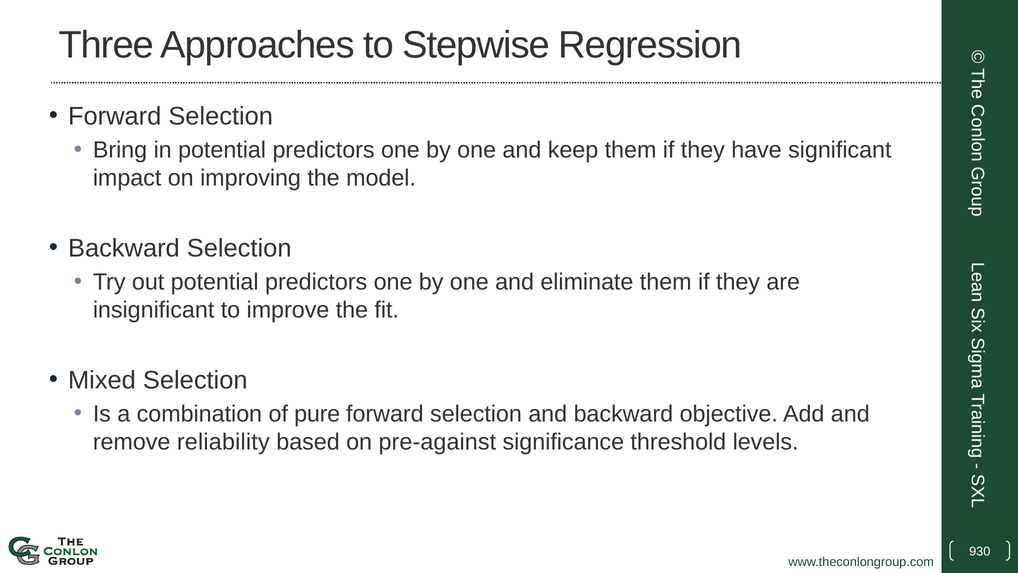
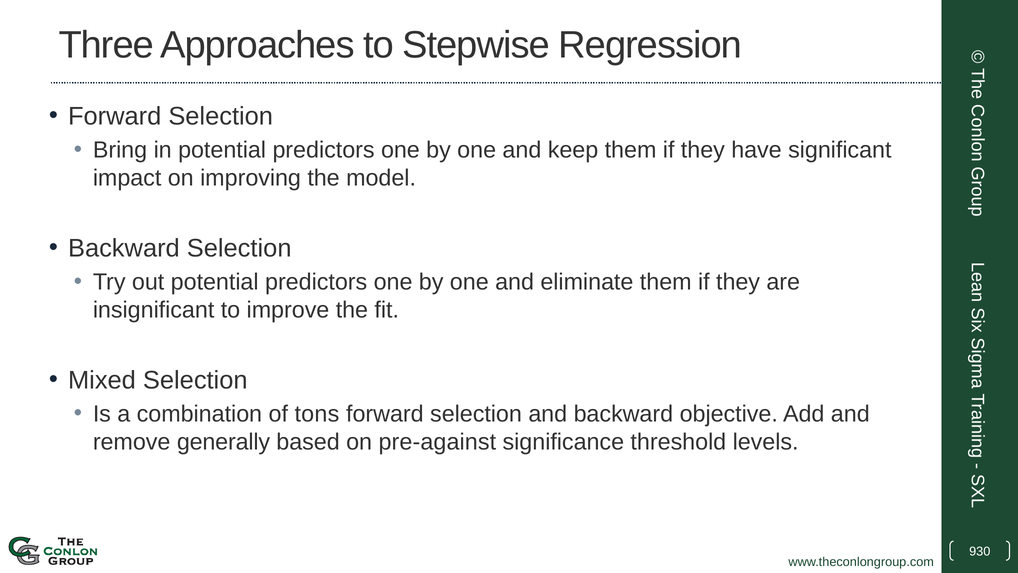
pure: pure -> tons (317, 414)
reliability: reliability -> generally (223, 442)
